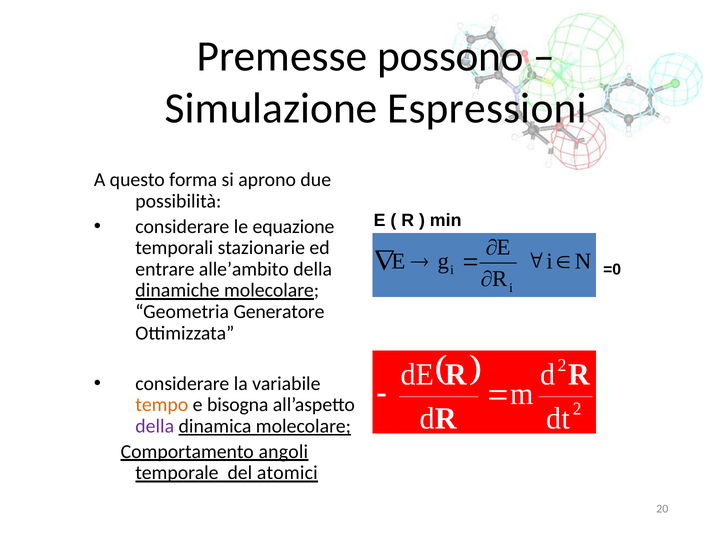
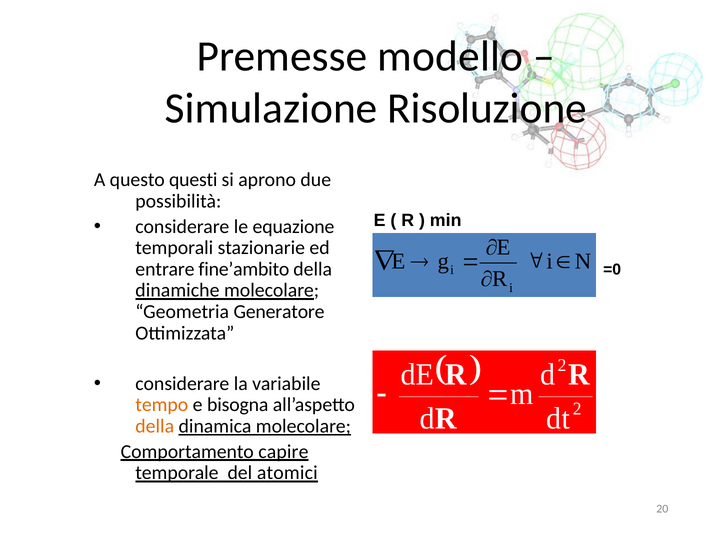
possono: possono -> modello (450, 56)
Espressioni: Espressioni -> Risoluzione (487, 108)
forma: forma -> questi (193, 180)
alle’ambito: alle’ambito -> fine’ambito (244, 269)
della colour: purple -> orange (155, 426)
angoli: angoli -> capire (283, 452)
